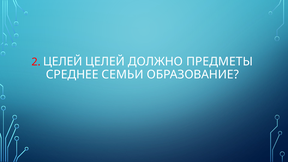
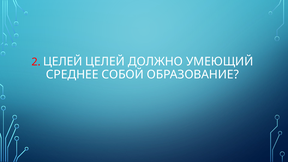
ПРЕДМЕТЫ: ПРЕДМЕТЫ -> УМЕЮЩИЙ (220, 62)
СЕМЬИ: СЕМЬИ -> СОБОЙ (123, 74)
